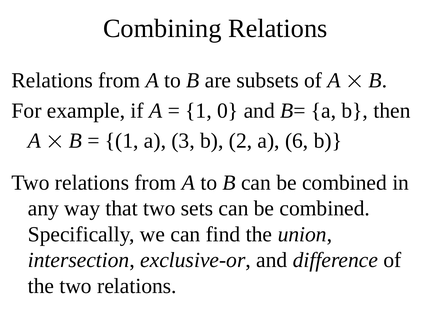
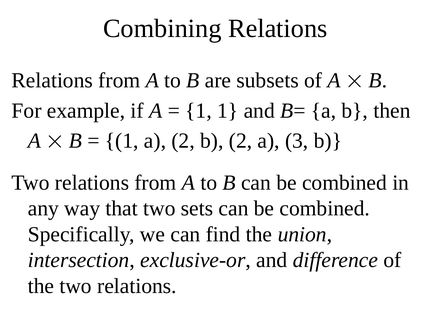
1 0: 0 -> 1 (228, 111)
a 3: 3 -> 2 (183, 141)
6: 6 -> 3 (297, 141)
